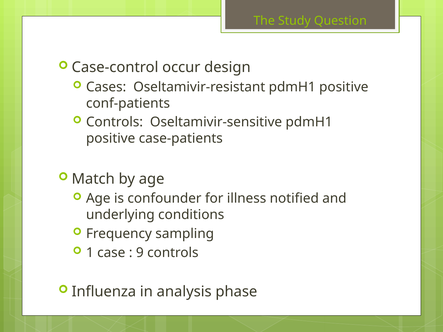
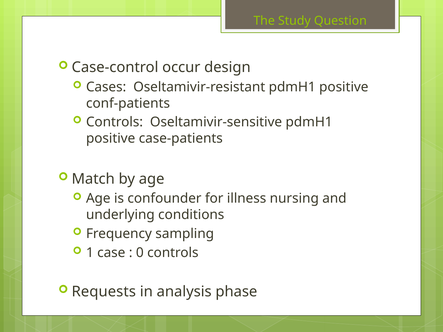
notified: notified -> nursing (294, 199)
9: 9 -> 0 (140, 253)
Influenza: Influenza -> Requests (104, 292)
